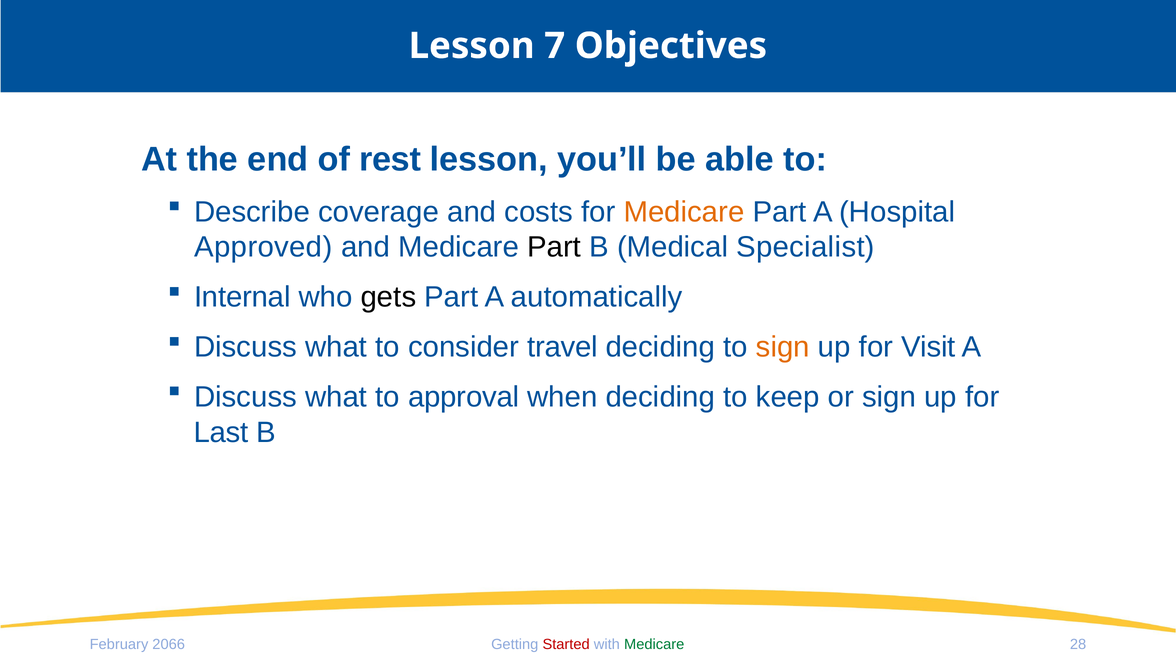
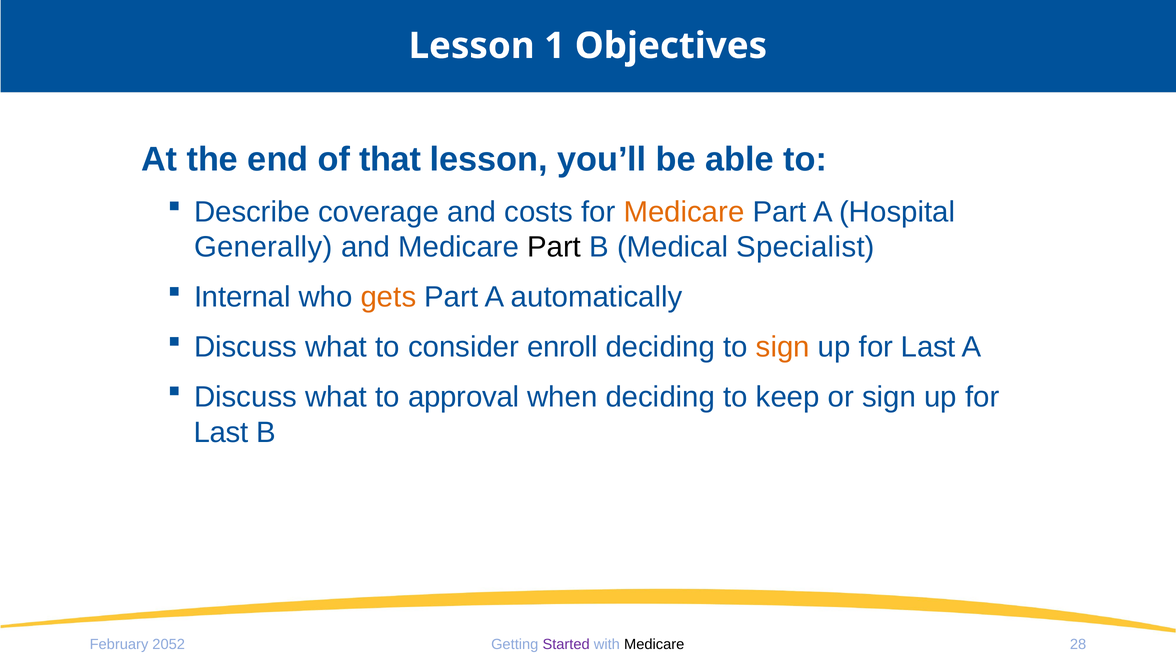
7: 7 -> 1 (555, 46)
rest: rest -> that (390, 160)
Approved: Approved -> Generally (263, 247)
gets colour: black -> orange (388, 297)
travel: travel -> enroll (562, 347)
Visit: Visit -> Last (928, 347)
2066: 2066 -> 2052 (169, 645)
Started colour: red -> purple (566, 645)
Medicare colour: green -> black (654, 645)
